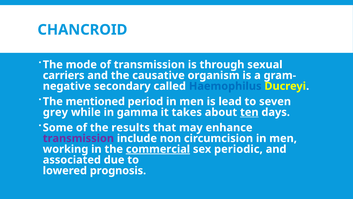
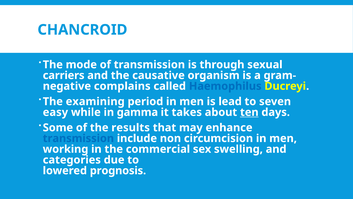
secondary: secondary -> complains (122, 86)
mentioned: mentioned -> examining (95, 101)
grey: grey -> easy (55, 112)
transmission colour: purple -> blue (78, 138)
commercial underline: present -> none (158, 149)
periodic: periodic -> swelling (238, 149)
associated: associated -> categories (72, 160)
